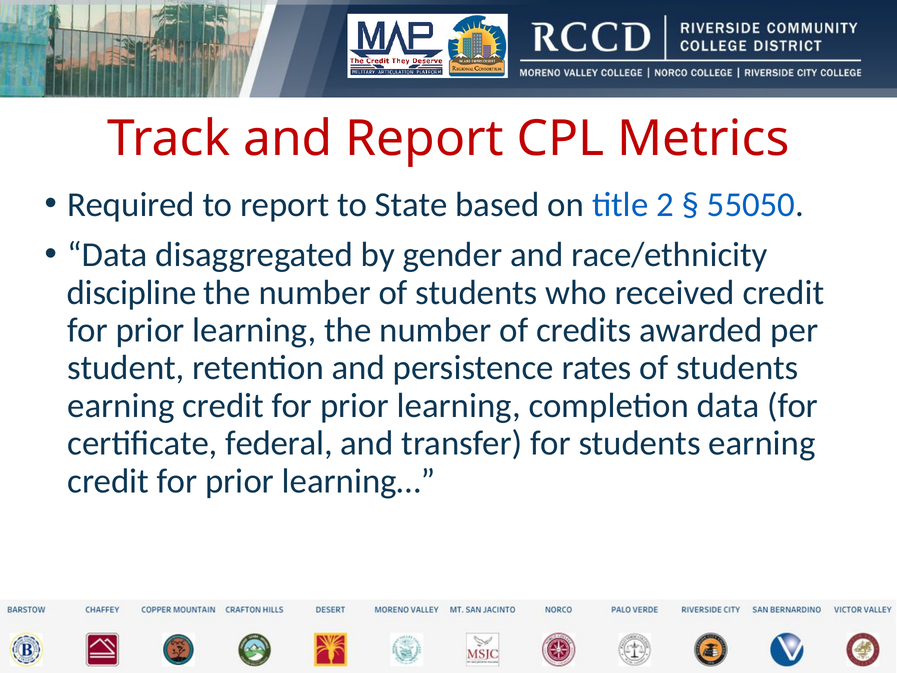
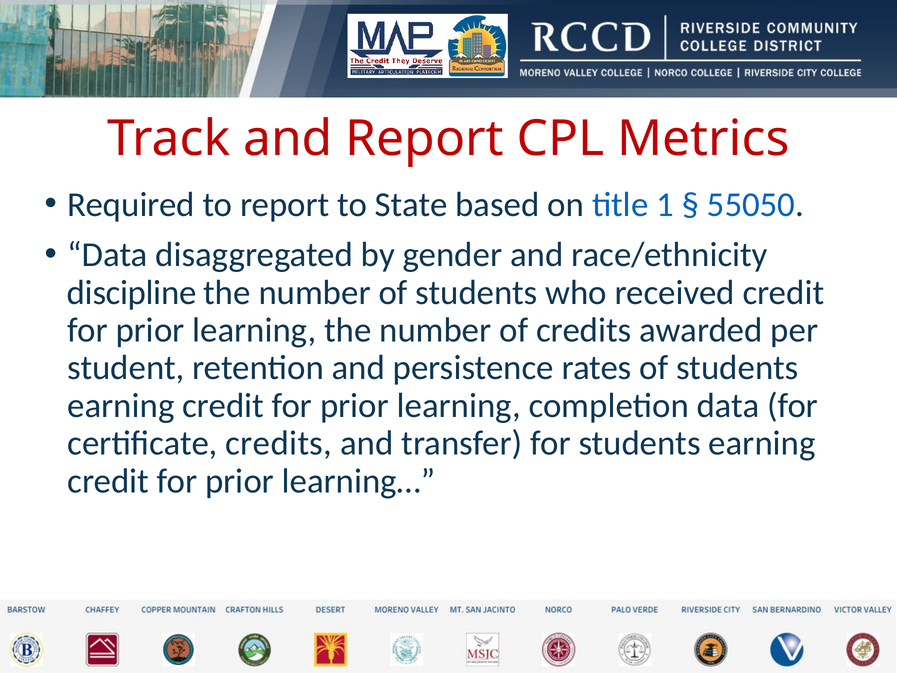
2: 2 -> 1 (665, 204)
certificate federal: federal -> credits (279, 443)
